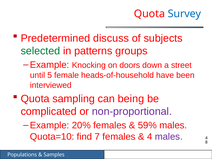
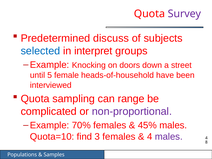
Survey colour: blue -> purple (184, 14)
selected colour: green -> blue (40, 51)
patterns: patterns -> interpret (93, 51)
being: being -> range (131, 99)
20%: 20% -> 70% (81, 125)
59%: 59% -> 45% (147, 125)
7: 7 -> 3 (97, 137)
